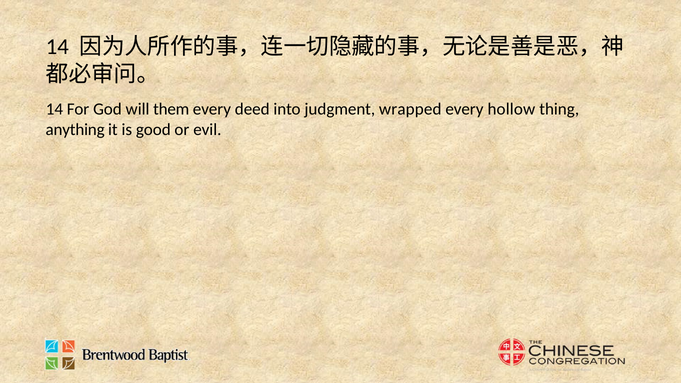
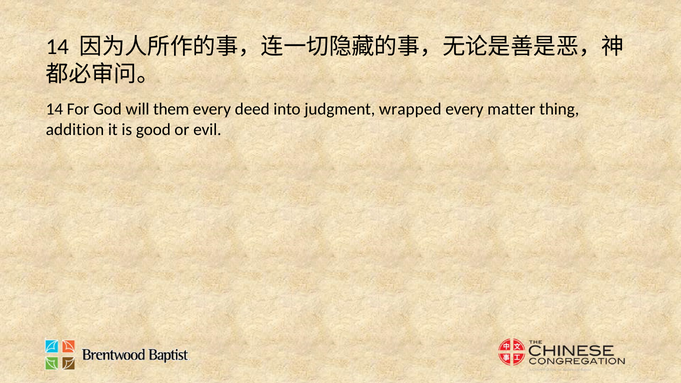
hollow: hollow -> matter (511, 109)
anything: anything -> addition (75, 129)
